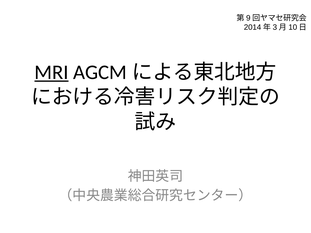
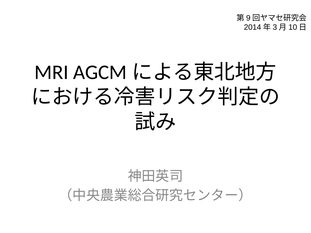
MRI underline: present -> none (51, 72)
